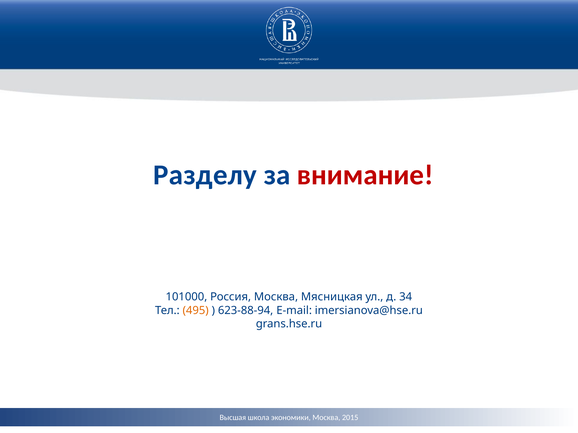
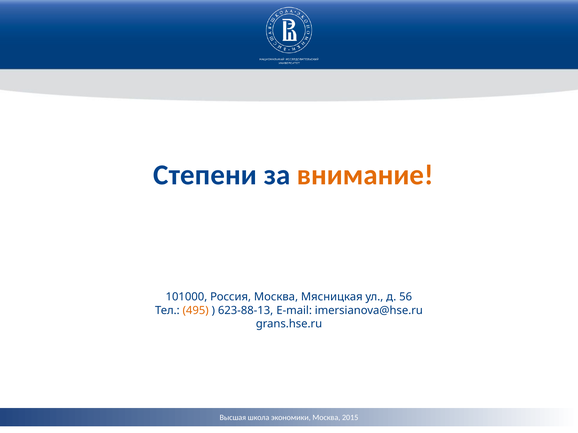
Разделу: Разделу -> Степени (205, 175)
внимание colour: red -> orange (365, 175)
34: 34 -> 56 (406, 297)
623-88-94: 623-88-94 -> 623-88-13 (246, 311)
